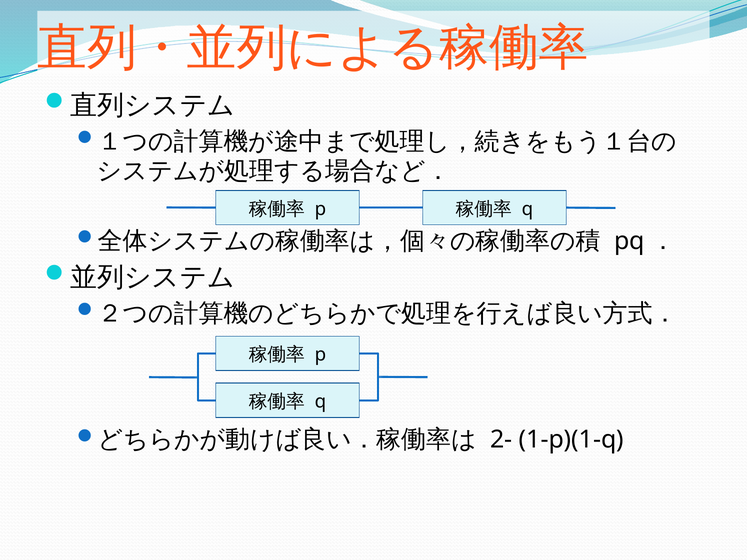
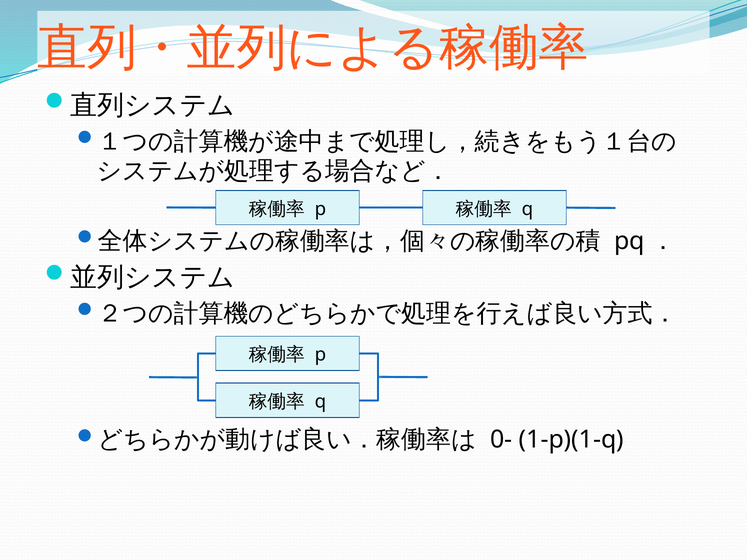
2-: 2- -> 0- (501, 440)
